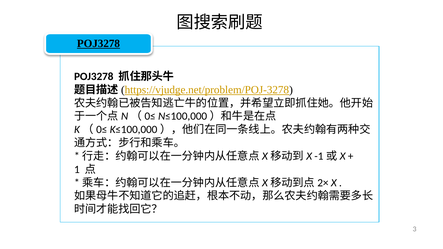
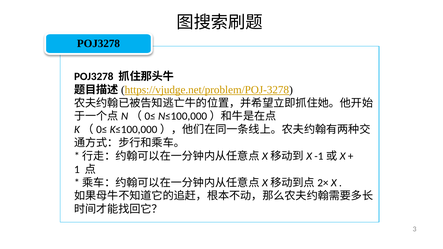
POJ3278 underline: present -> none (98, 44)
